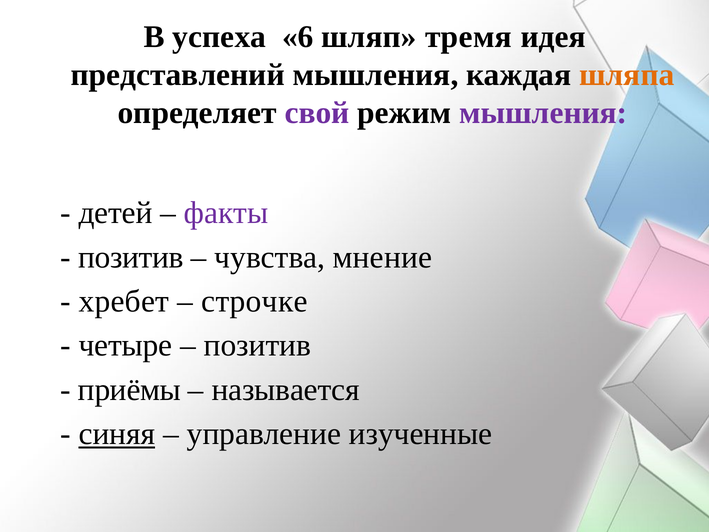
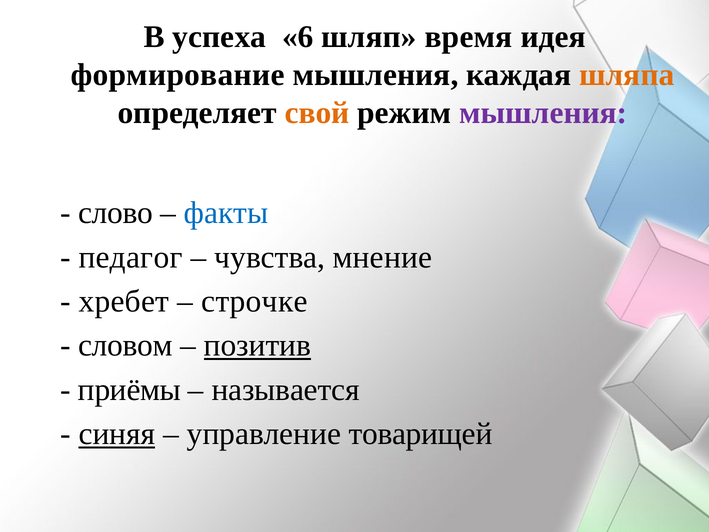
тремя: тремя -> время (469, 37)
представлений: представлений -> формирование (178, 75)
свой colour: purple -> orange (317, 113)
детей: детей -> слово (116, 213)
факты colour: purple -> blue (226, 213)
позитив: позитив -> педагог (131, 257)
четыре: четыре -> словом (126, 345)
позитив underline: none -> present (258, 345)
изученные: изученные -> товарищей (421, 434)
